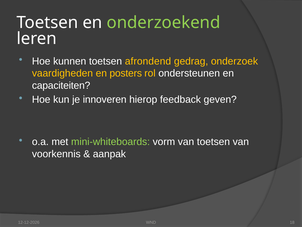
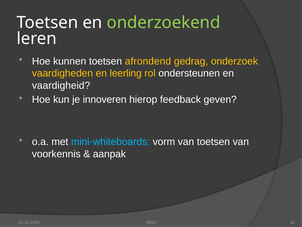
posters: posters -> leerling (126, 73)
capaciteiten: capaciteiten -> vaardigheid (61, 85)
mini-whiteboards colour: light green -> light blue (111, 142)
